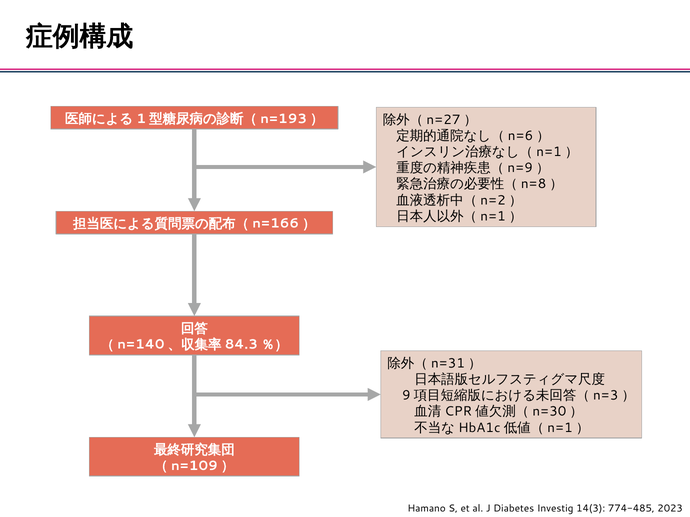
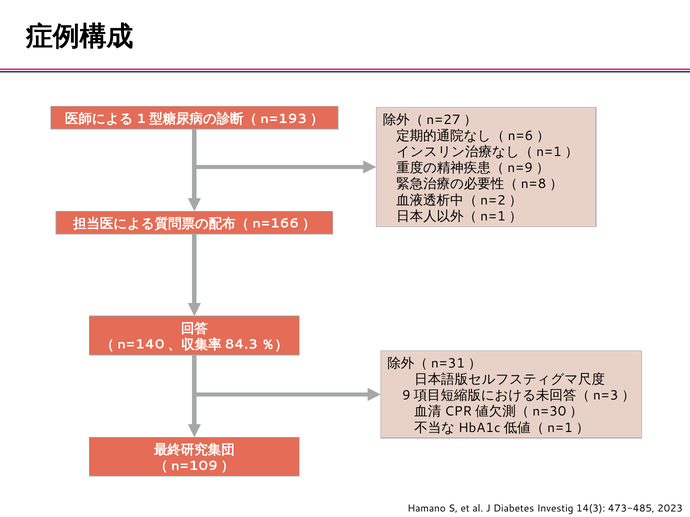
774-485: 774-485 -> 473-485 (631, 509)
